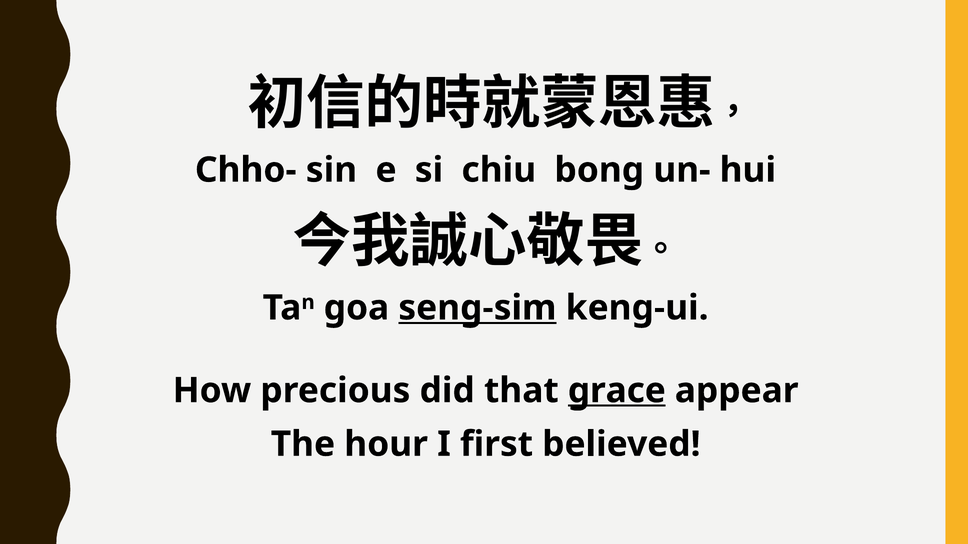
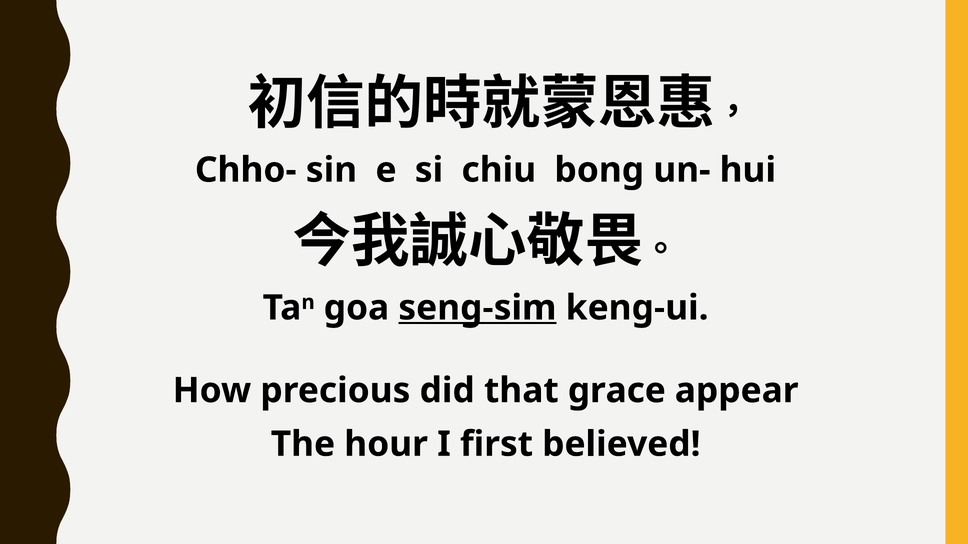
grace underline: present -> none (617, 391)
